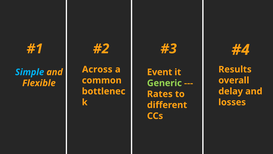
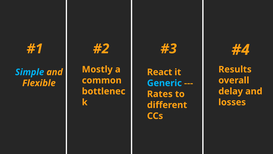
Across: Across -> Mostly (97, 69)
Event: Event -> React (160, 72)
Generic colour: light green -> light blue (164, 83)
